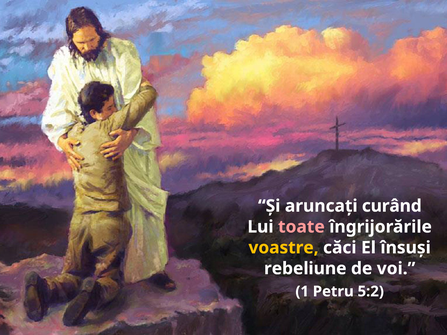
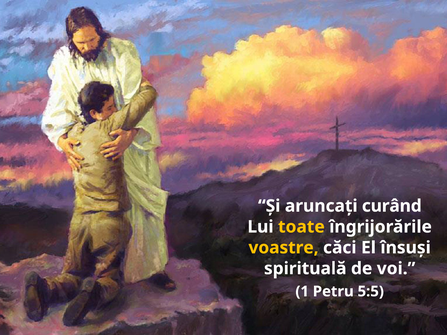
toate colour: pink -> yellow (301, 227)
rebeliune: rebeliune -> spirituală (305, 269)
5:2: 5:2 -> 5:5 (371, 292)
